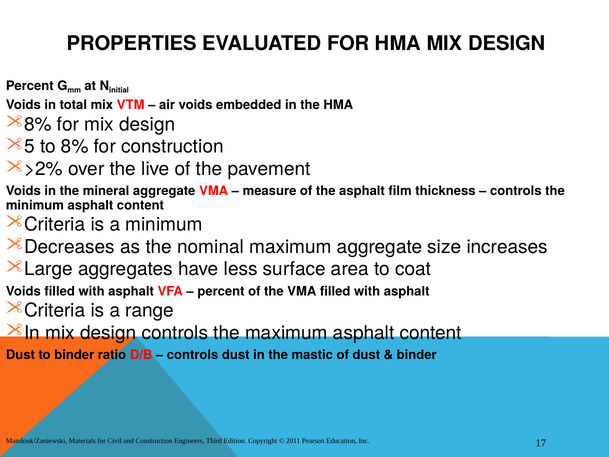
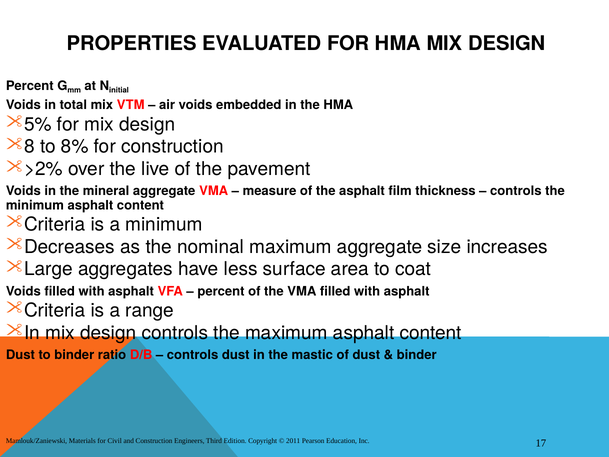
8%: 8% -> 5% (38, 124)
5: 5 -> 8 (29, 147)
